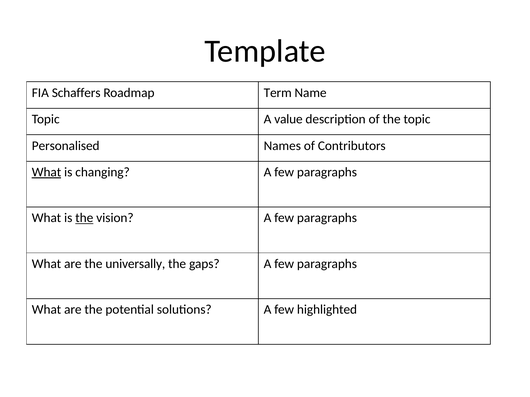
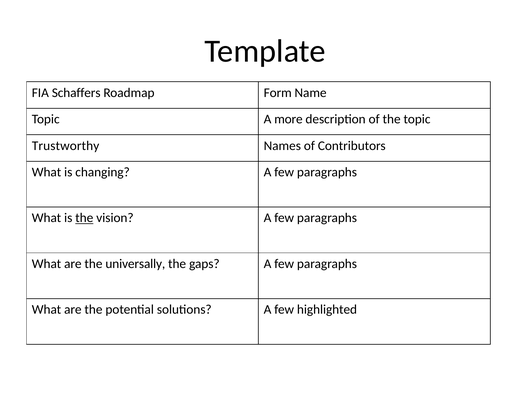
Term: Term -> Form (278, 93)
value: value -> more (288, 119)
Personalised: Personalised -> Trustworthy (66, 146)
What underline: present -> none (46, 172)
